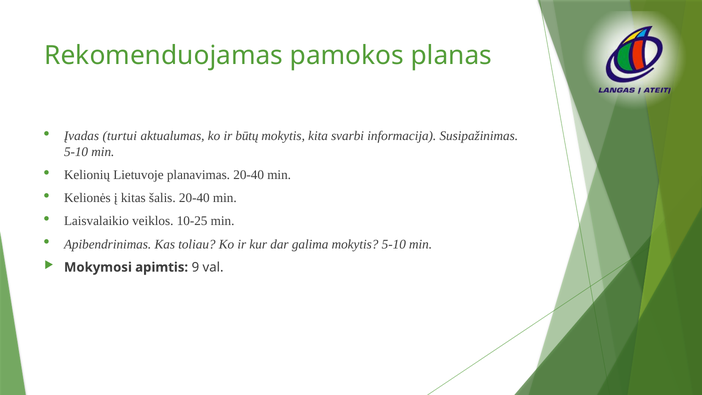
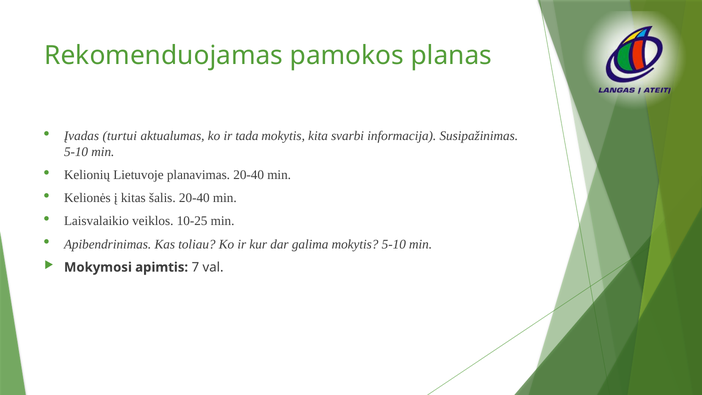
būtų: būtų -> tada (247, 136)
9: 9 -> 7 (195, 267)
